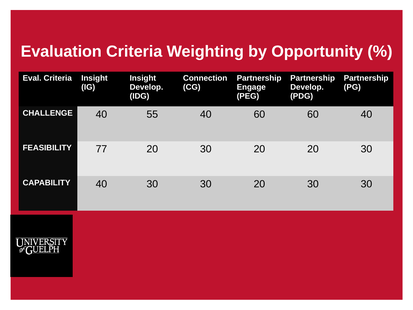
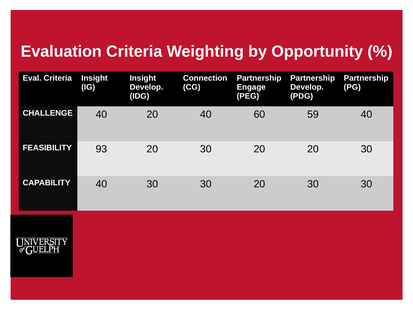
40 55: 55 -> 20 (152, 114)
60 60: 60 -> 59 (313, 114)
77: 77 -> 93 (101, 149)
